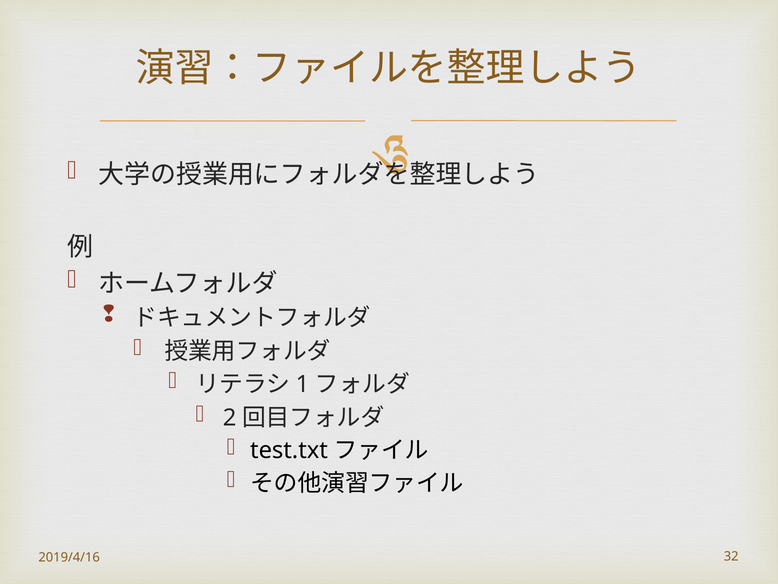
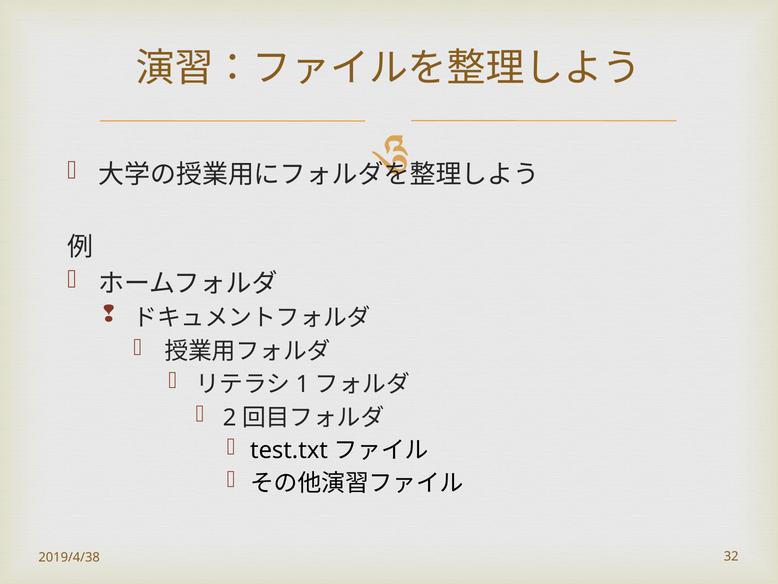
2019/4/16: 2019/4/16 -> 2019/4/38 (69, 557)
